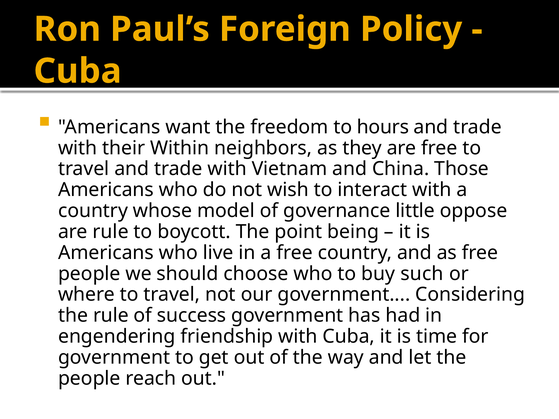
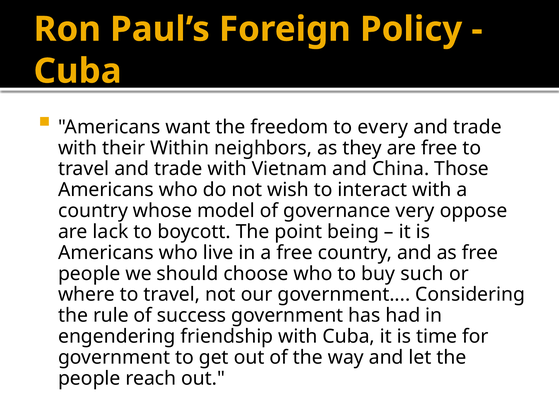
hours: hours -> every (383, 127)
little: little -> very (415, 211)
are rule: rule -> lack (111, 232)
